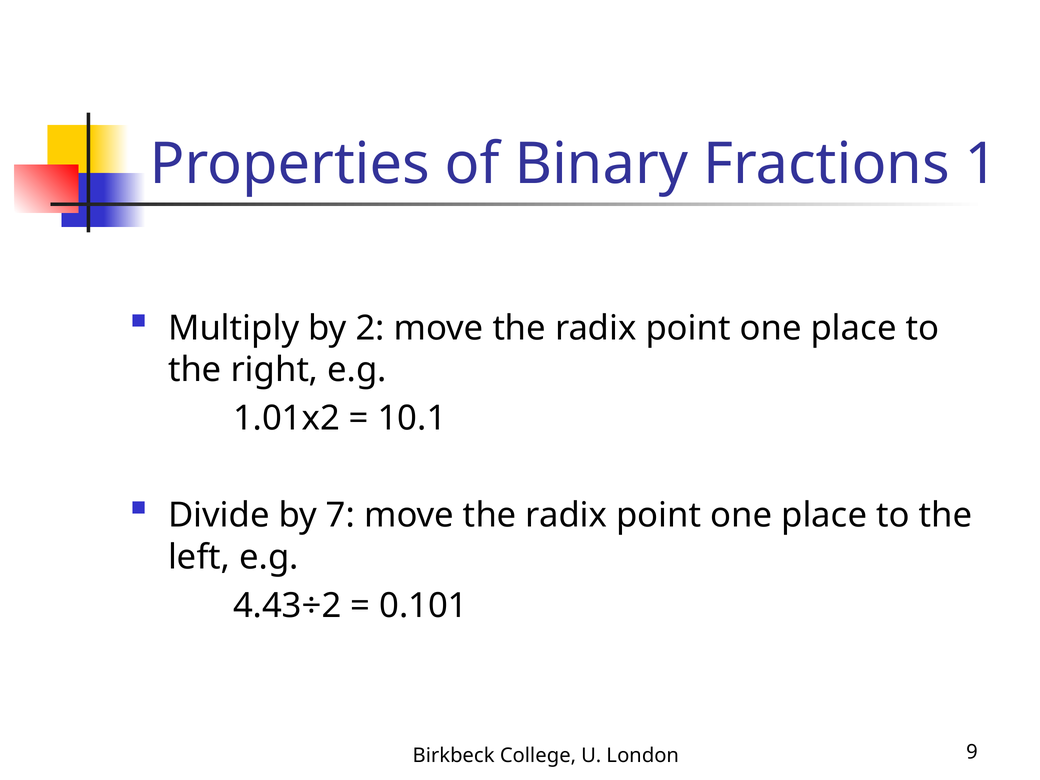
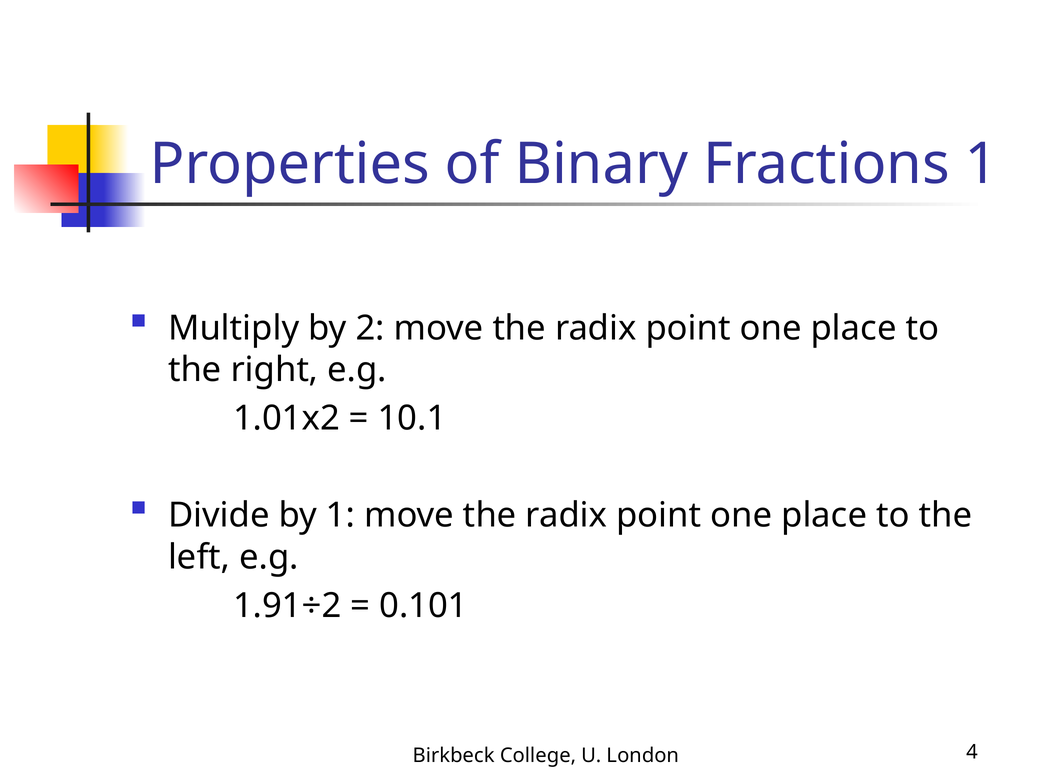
by 7: 7 -> 1 (341, 516)
4.43÷2: 4.43÷2 -> 1.91÷2 (287, 606)
9: 9 -> 4 (972, 752)
